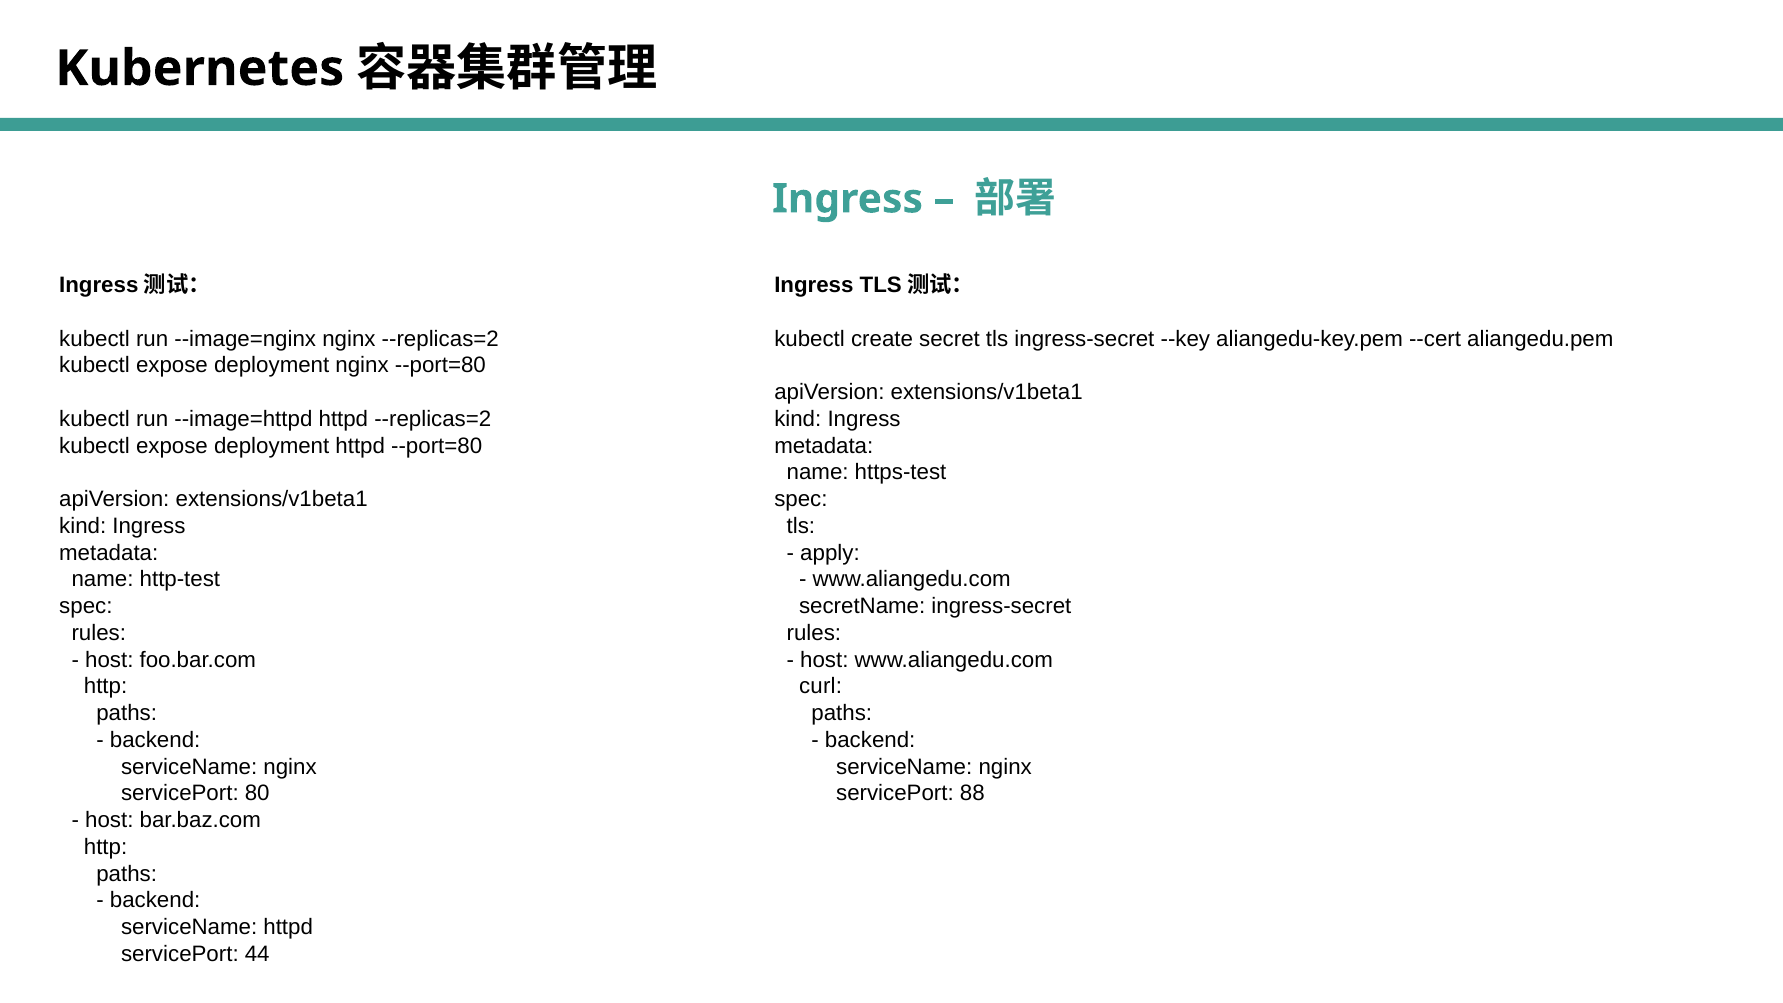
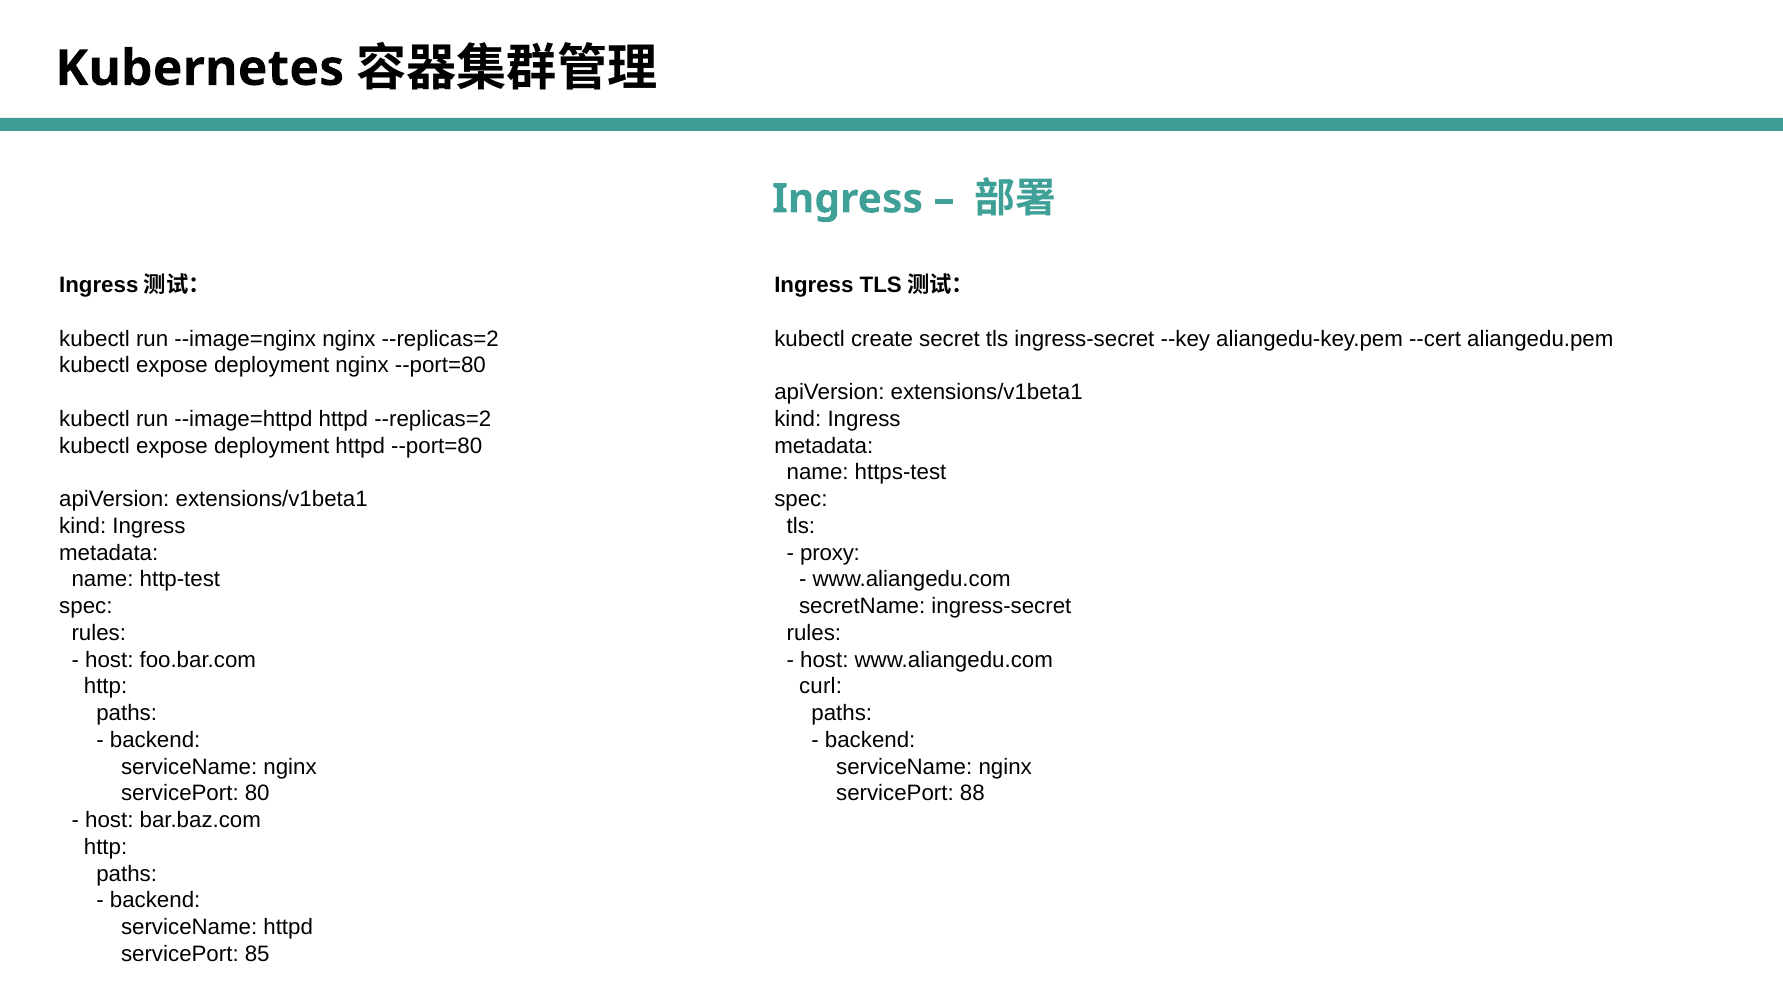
apply: apply -> proxy (830, 553)
44: 44 -> 85 (257, 954)
